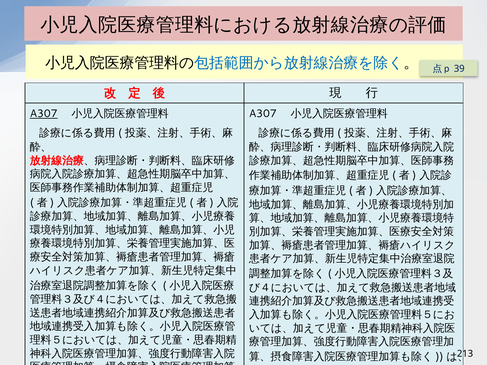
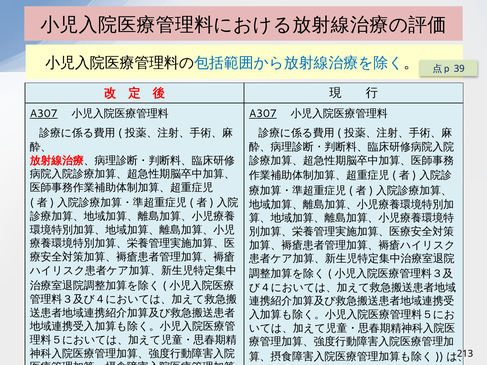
A307 underline: none -> present (263, 114)
